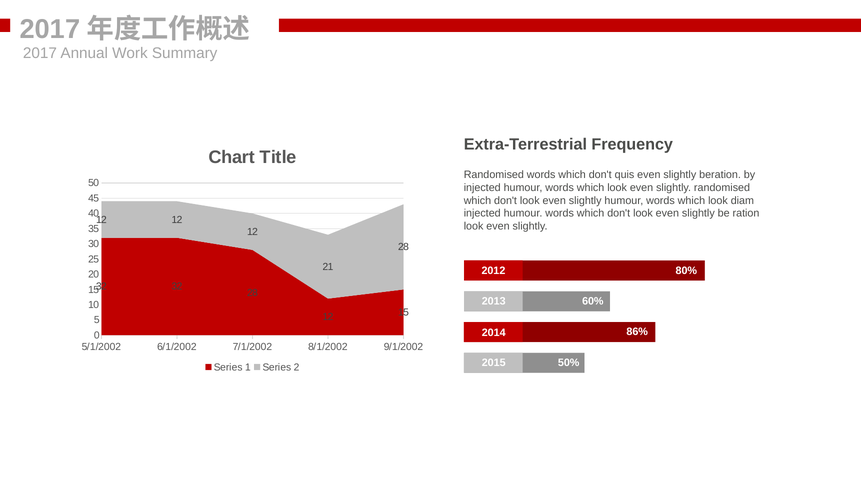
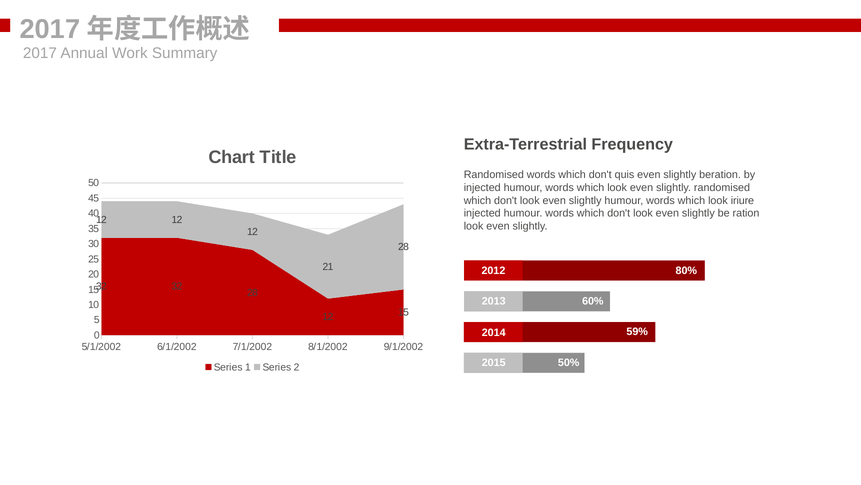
diam: diam -> iriure (742, 200)
86%: 86% -> 59% (637, 331)
